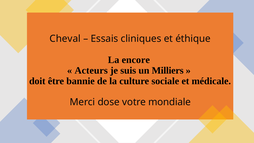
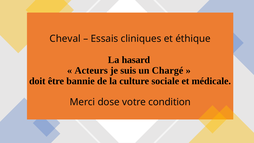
encore: encore -> hasard (136, 60)
Milliers: Milliers -> Chargé (168, 70)
mondiale: mondiale -> condition (170, 102)
